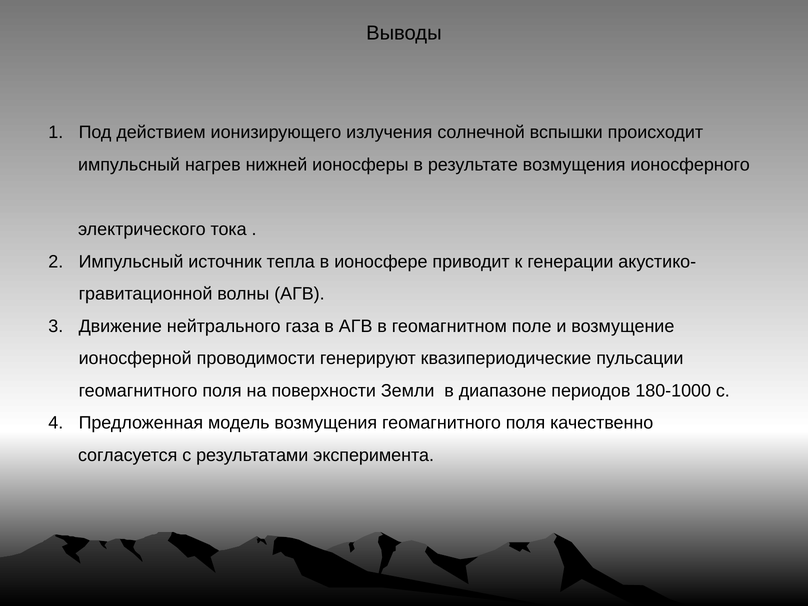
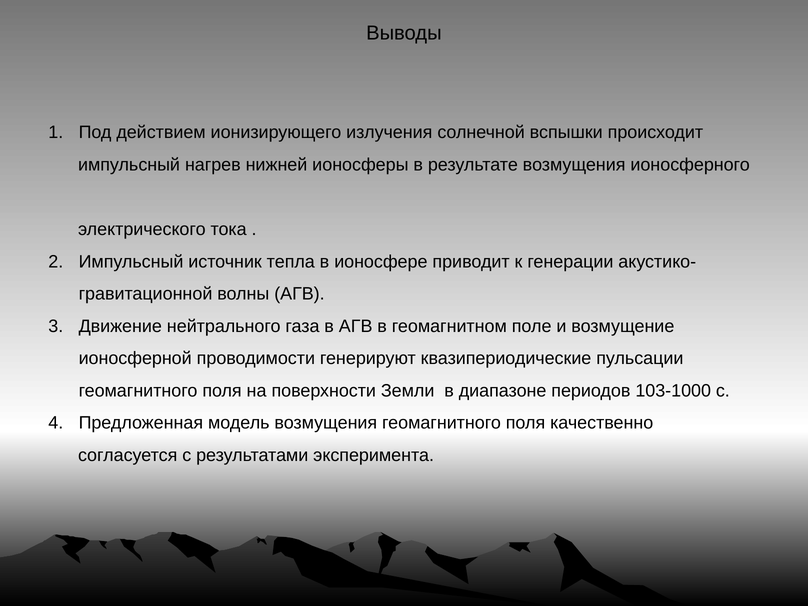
180-1000: 180-1000 -> 103-1000 (673, 391)
